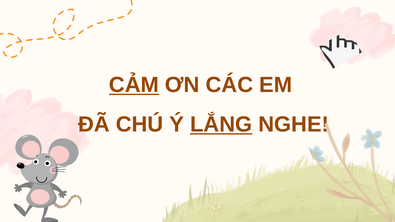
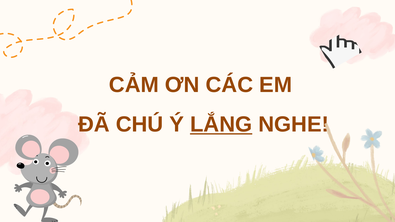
CẢM underline: present -> none (134, 85)
